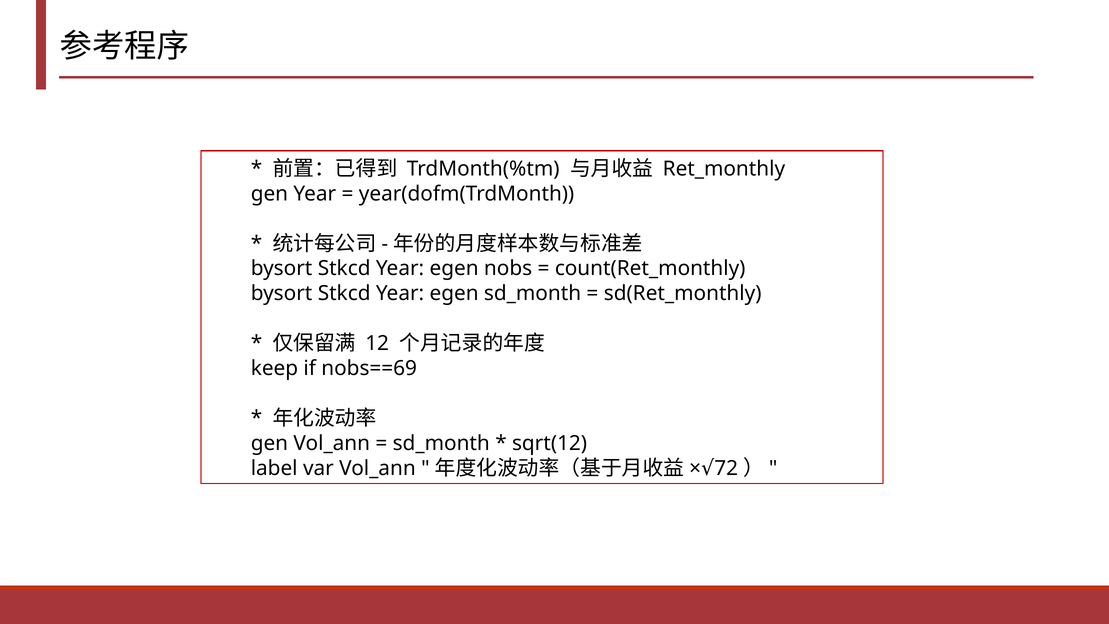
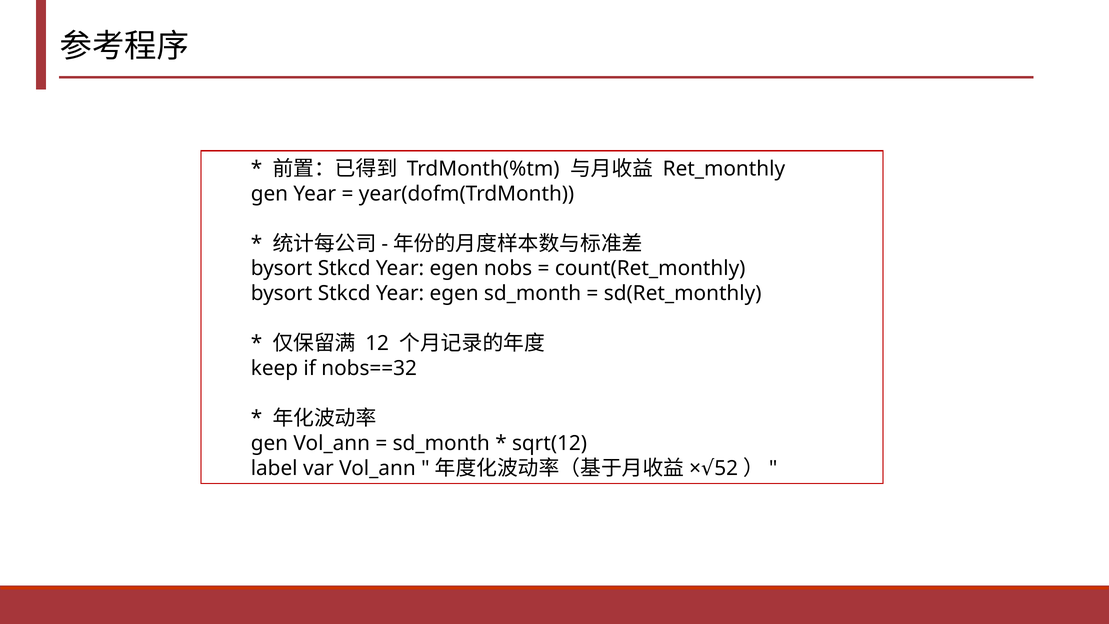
nobs==69: nobs==69 -> nobs==32 (369, 368)
72: 72 -> 52 (726, 468)
